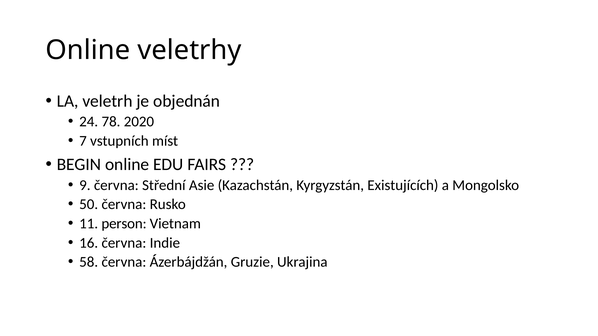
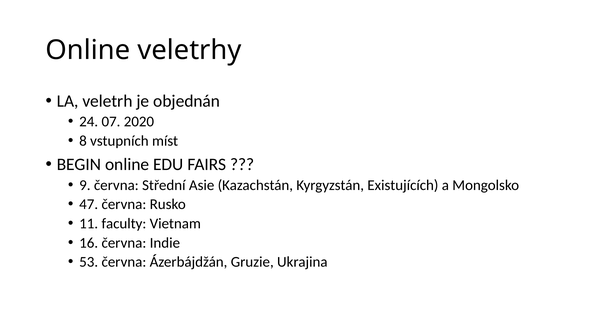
78: 78 -> 07 (111, 122)
7: 7 -> 8 (83, 141)
50: 50 -> 47 (89, 205)
person: person -> faculty (124, 224)
58: 58 -> 53 (89, 262)
